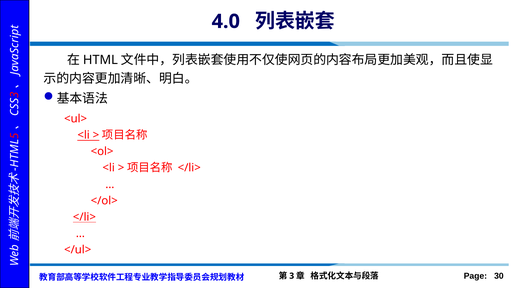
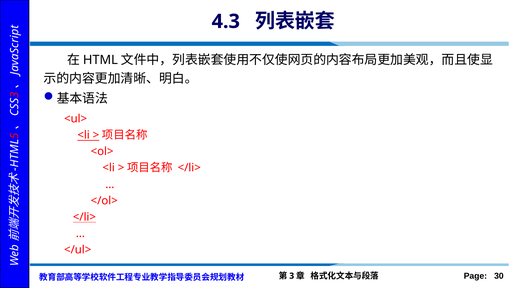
4.0: 4.0 -> 4.3 (226, 21)
